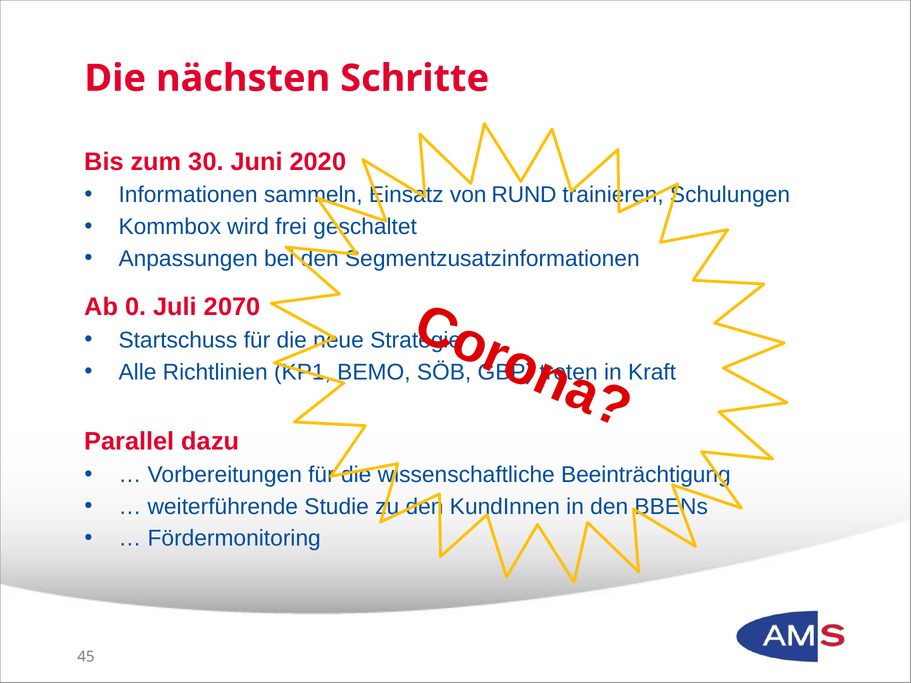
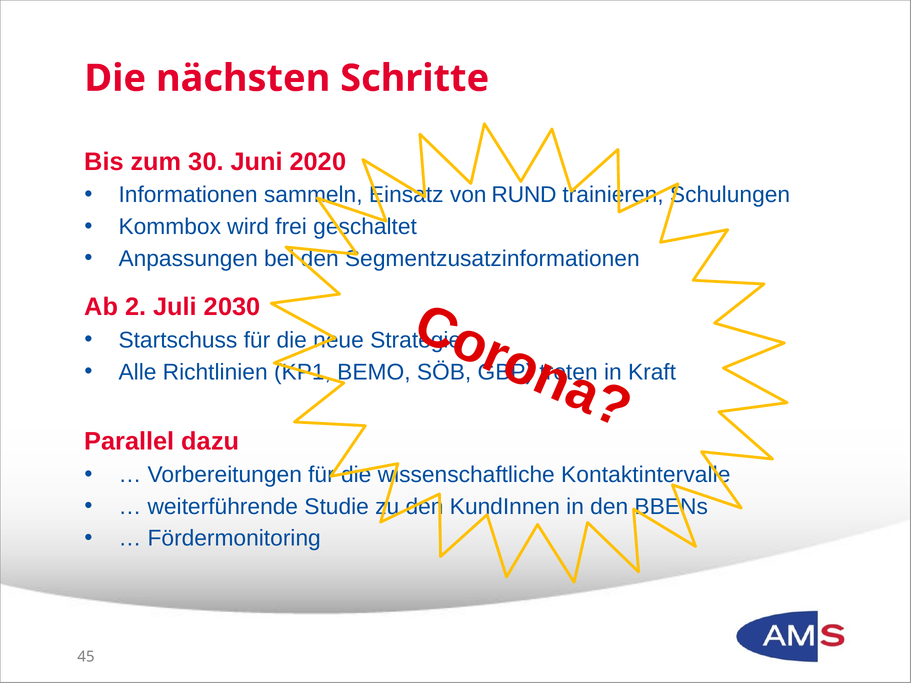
0: 0 -> 2 (136, 307)
2070: 2070 -> 2030 (232, 307)
Beeinträchtigung: Beeinträchtigung -> Kontaktintervalle (646, 475)
